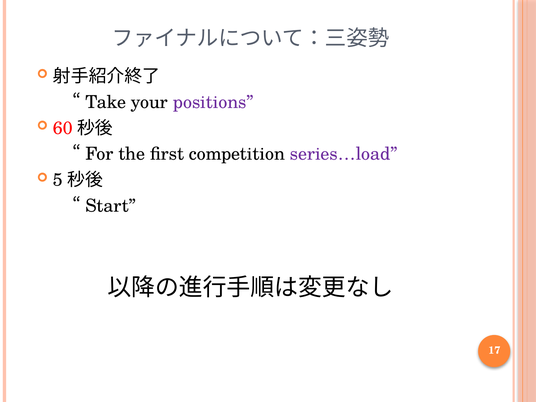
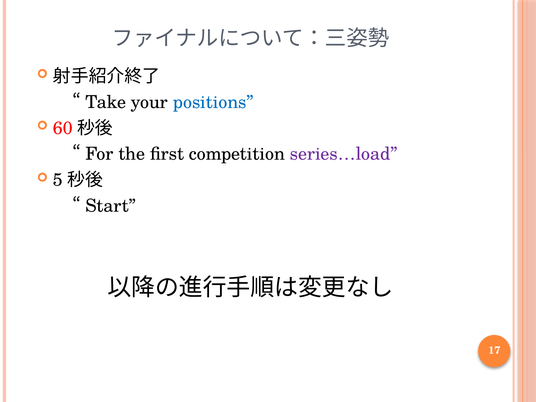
positions colour: purple -> blue (213, 102)
